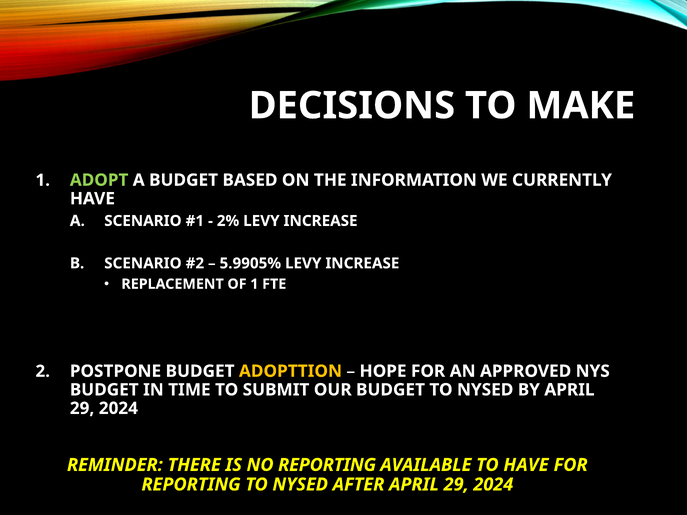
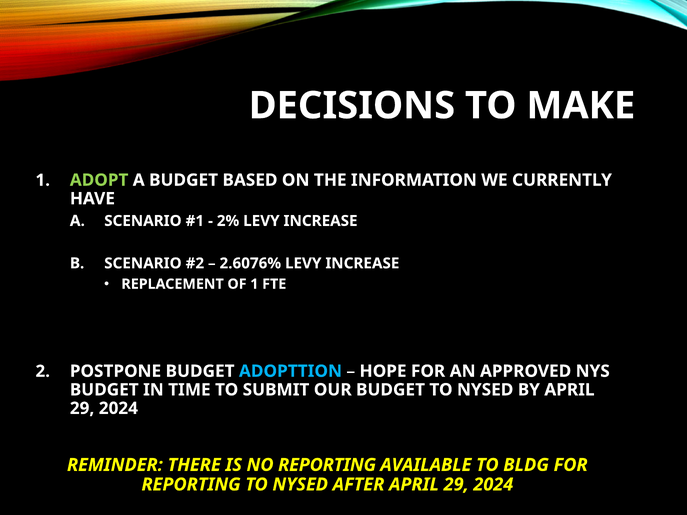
5.9905%: 5.9905% -> 2.6076% (250, 263)
ADOPTTION colour: yellow -> light blue (290, 371)
TO HAVE: HAVE -> BLDG (526, 465)
